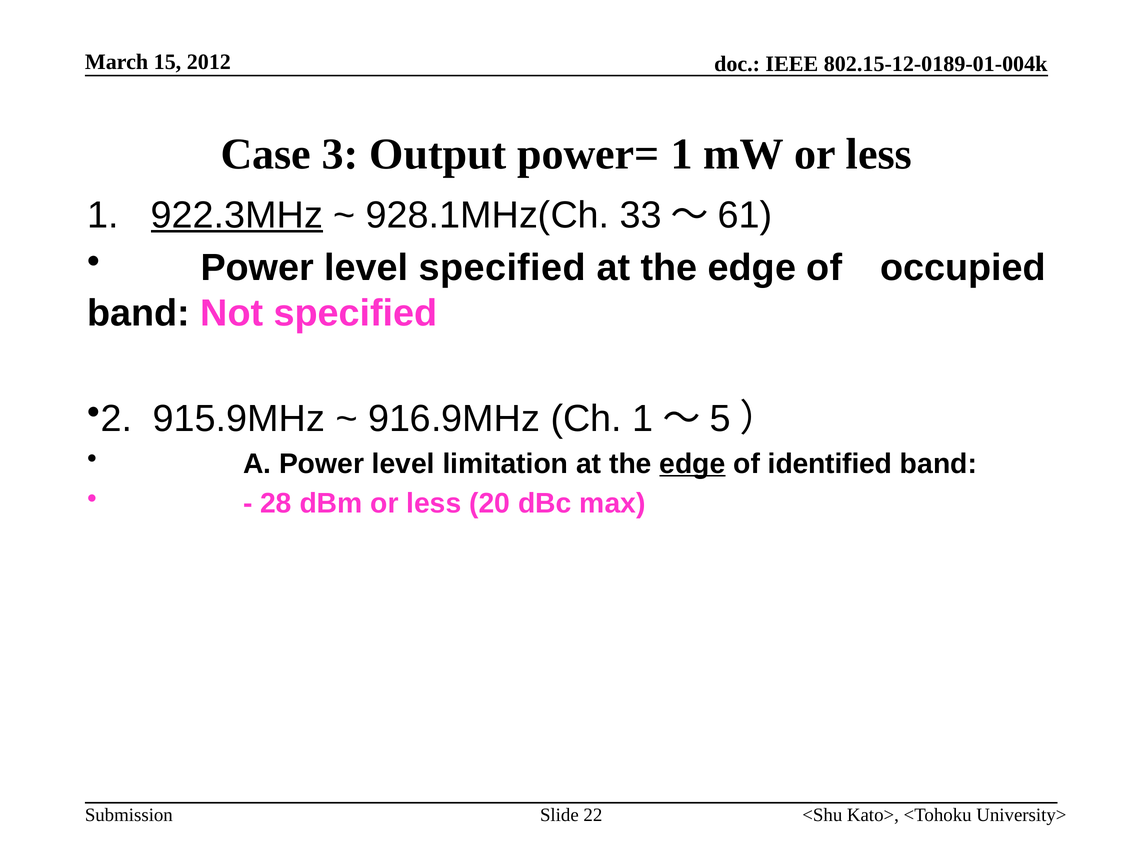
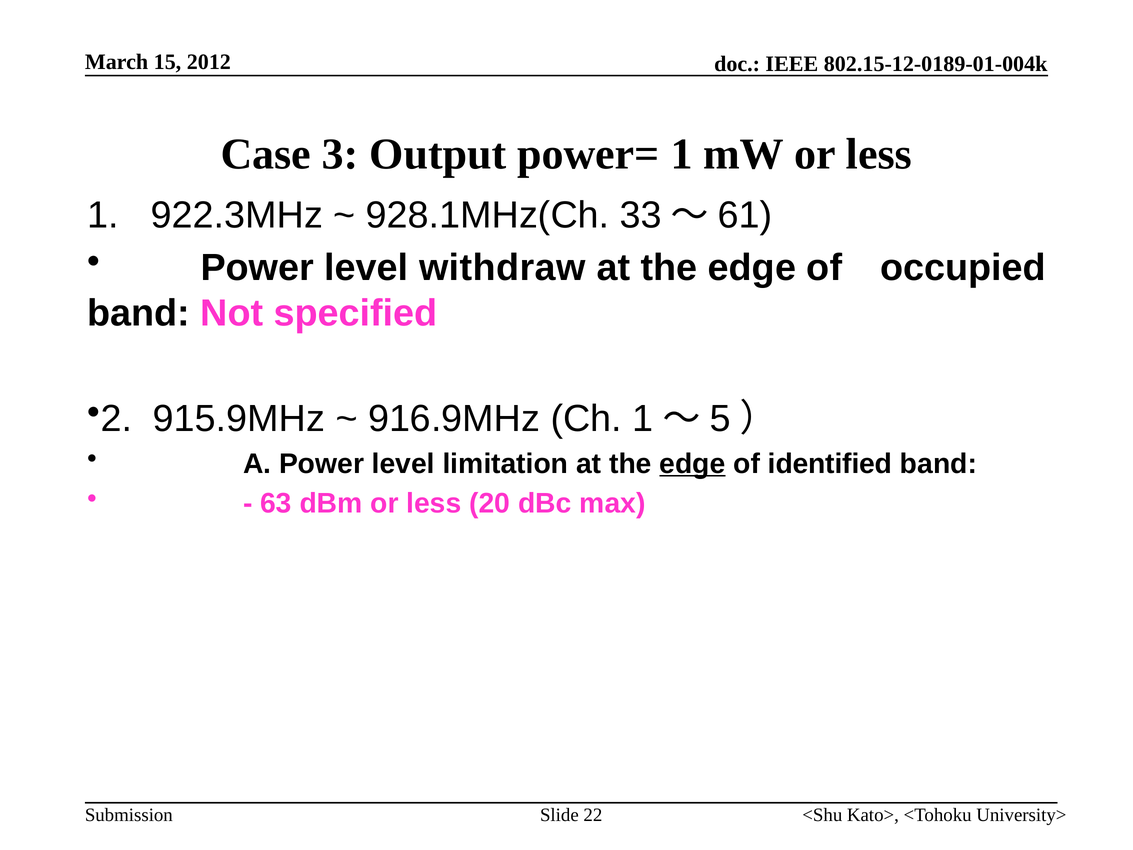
922.3MHz underline: present -> none (237, 215)
level specified: specified -> withdraw (502, 268)
28: 28 -> 63 (276, 503)
